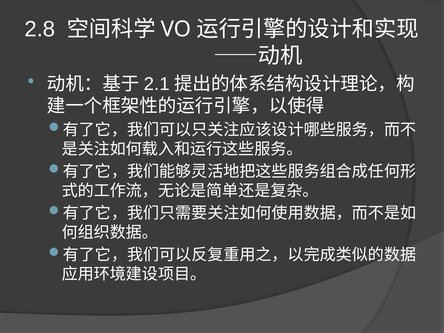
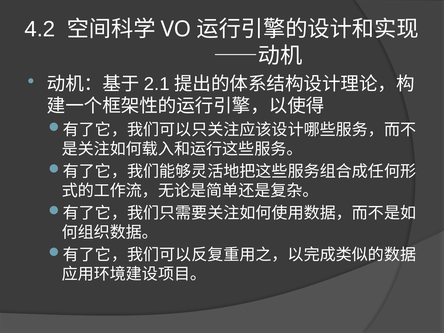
2.8: 2.8 -> 4.2 (40, 29)
